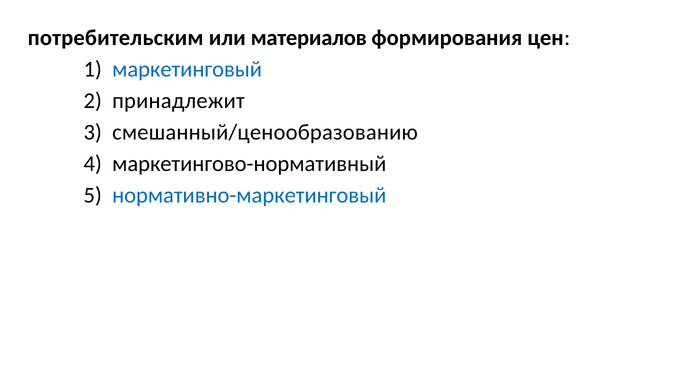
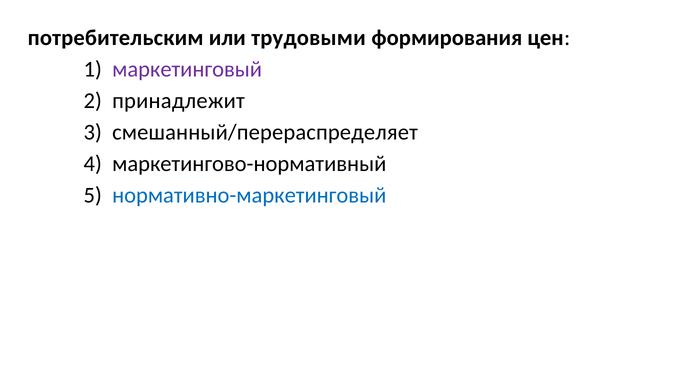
материалов: материалов -> трудовыми (309, 38)
маркетинговый colour: blue -> purple (187, 69)
смешанный/ценообразованию: смешанный/ценообразованию -> смешанный/перераспределяет (265, 132)
